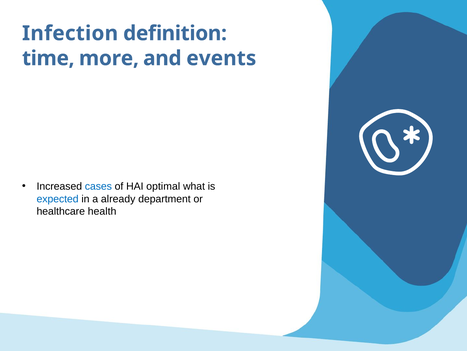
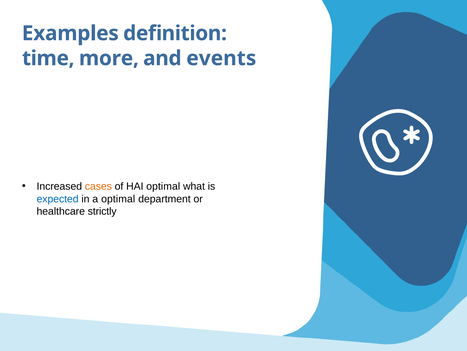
Infection: Infection -> Examples (70, 33)
cases colour: blue -> orange (98, 186)
a already: already -> optimal (118, 199)
health: health -> strictly (102, 211)
